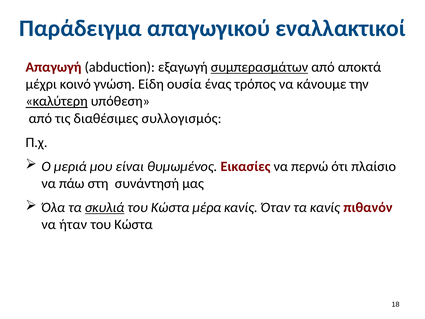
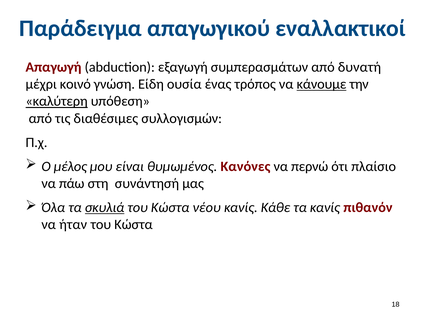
συμπερασμάτων underline: present -> none (259, 67)
αποκτά: αποκτά -> δυνατή (359, 67)
κάνουμε underline: none -> present (321, 84)
συλλογισμός: συλλογισμός -> συλλογισμών (182, 118)
μεριά: μεριά -> μέλος (70, 166)
Εικασίες: Εικασίες -> Κανόνες (245, 166)
μέρα: μέρα -> νέου (207, 207)
Όταν: Όταν -> Κάθε (276, 207)
